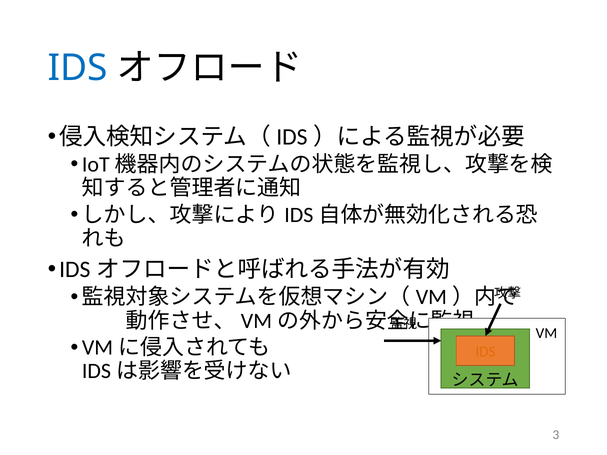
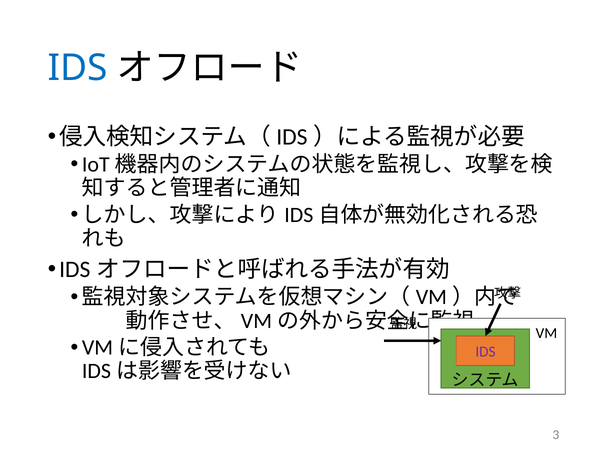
IDS colour: orange -> purple (485, 352)
